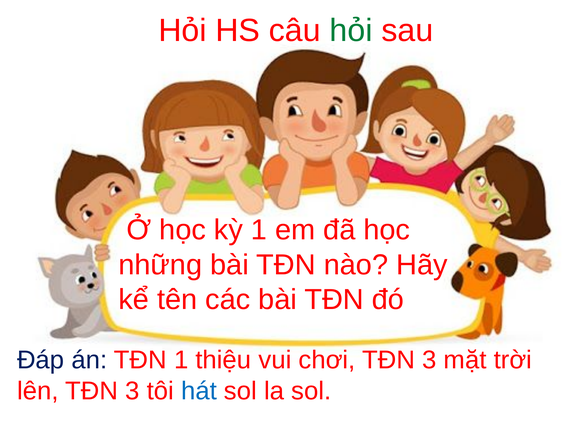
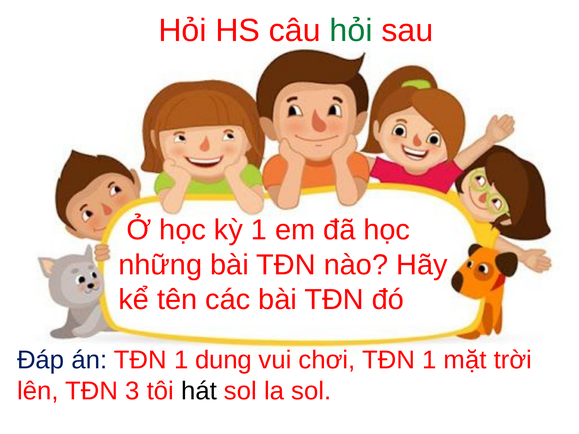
thiệu: thiệu -> dung (223, 360)
chơi TĐN 3: 3 -> 1 (429, 360)
hát colour: blue -> black (199, 391)
